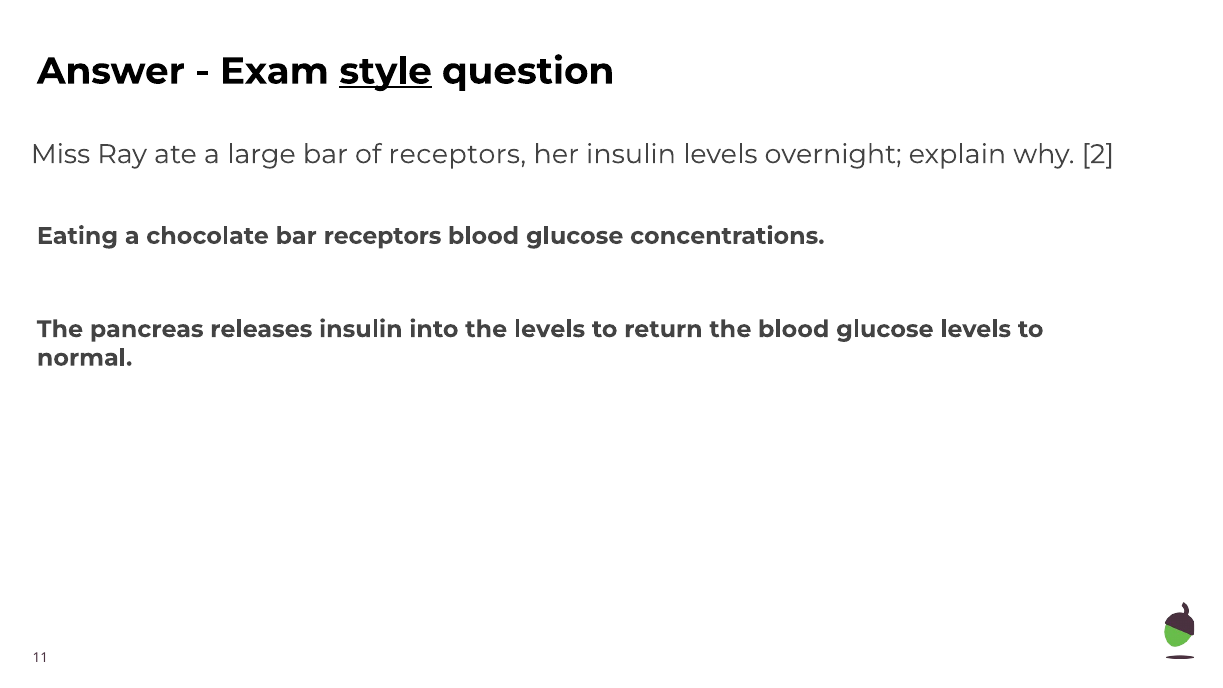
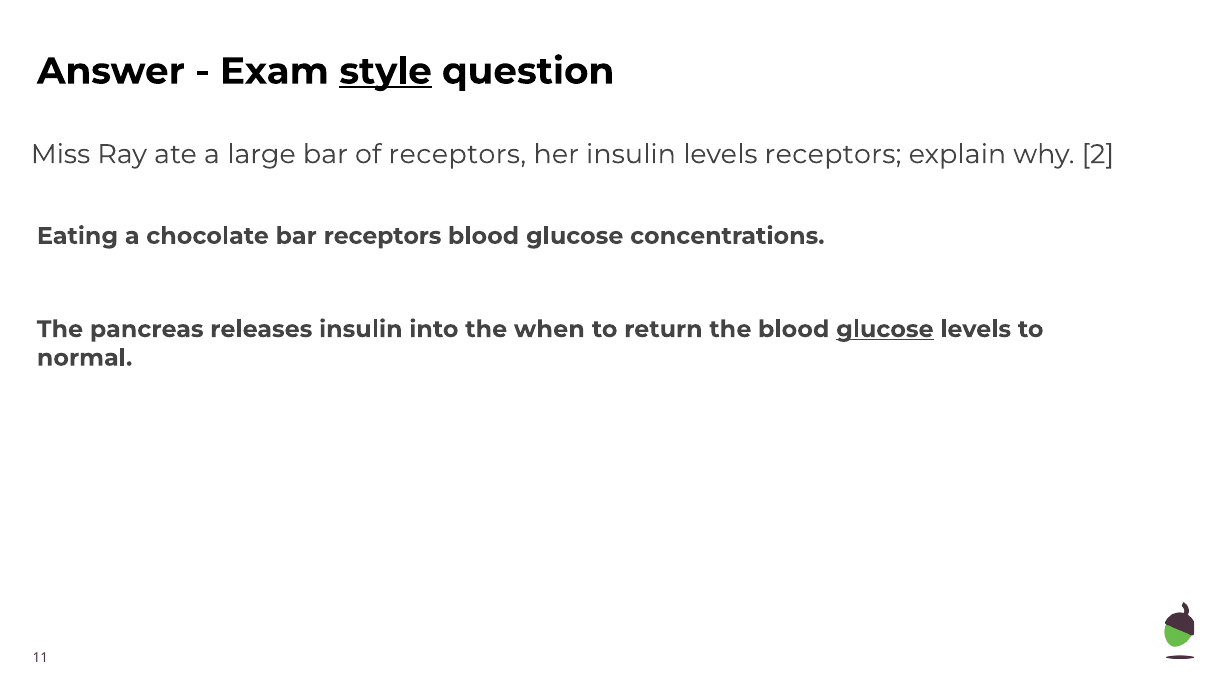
levels overnight: overnight -> receptors (833, 154)
the levels: levels -> when (549, 329)
glucose underline: none -> present (885, 329)
